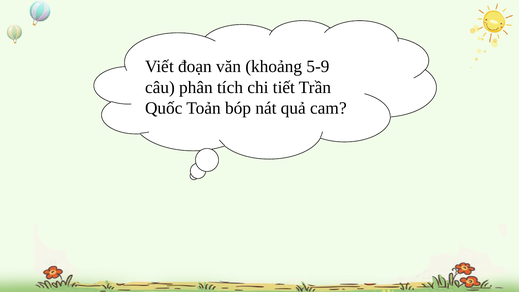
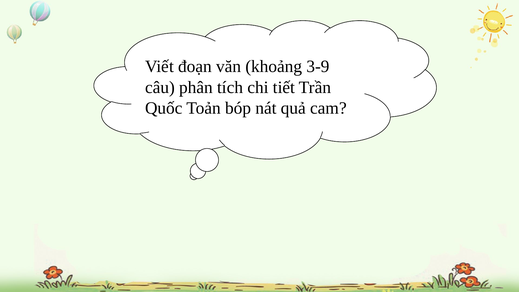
5-9: 5-9 -> 3-9 (318, 67)
